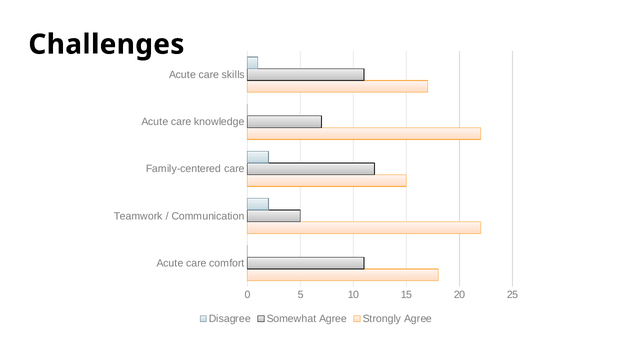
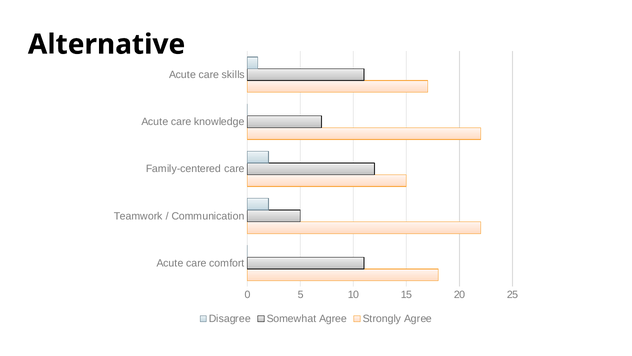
Challenges: Challenges -> Alternative (107, 44)
